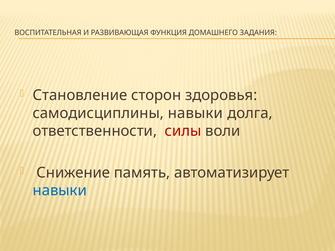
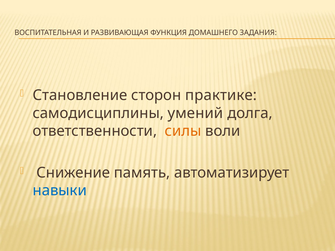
здоровья: здоровья -> практике (221, 95)
самодисциплины навыки: навыки -> умений (195, 113)
силы colour: red -> orange (183, 131)
